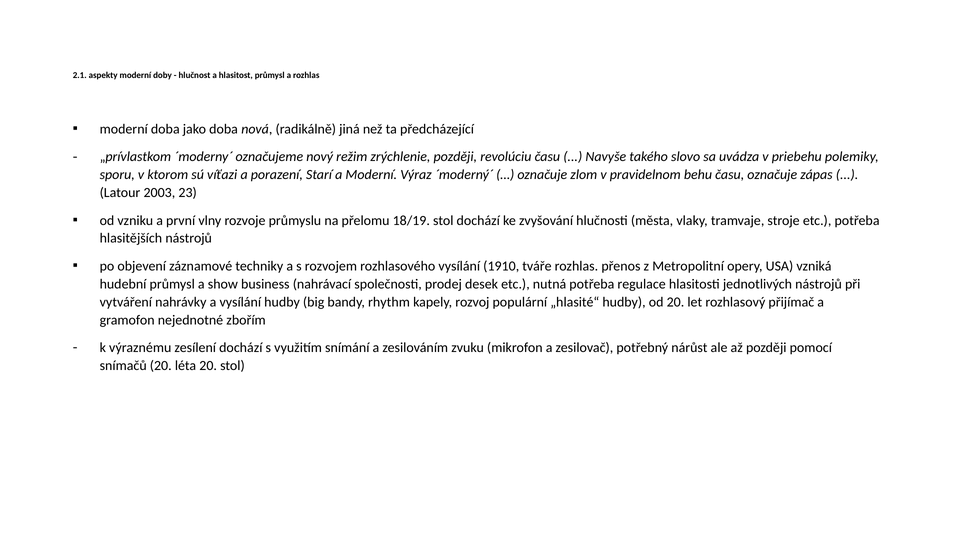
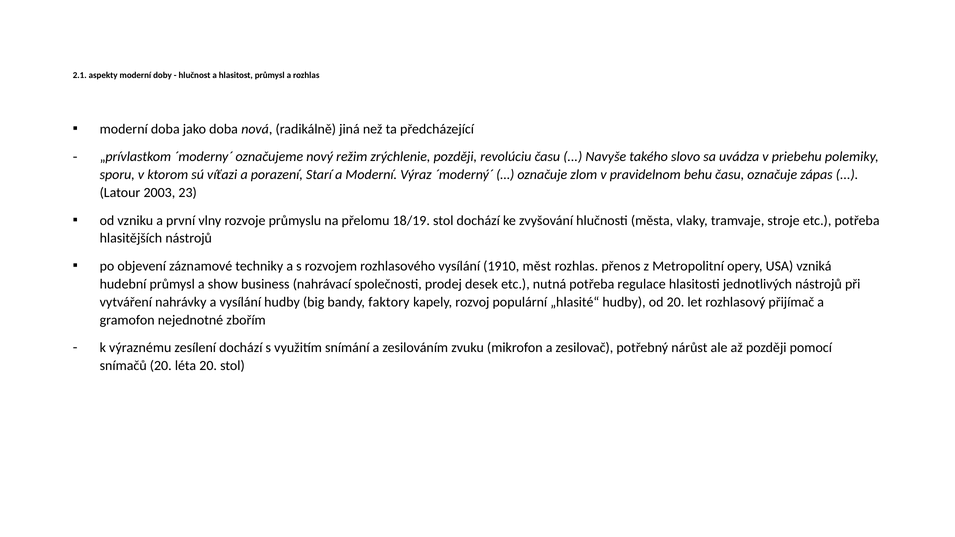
tváře: tváře -> měst (537, 266)
rhythm: rhythm -> faktory (389, 302)
